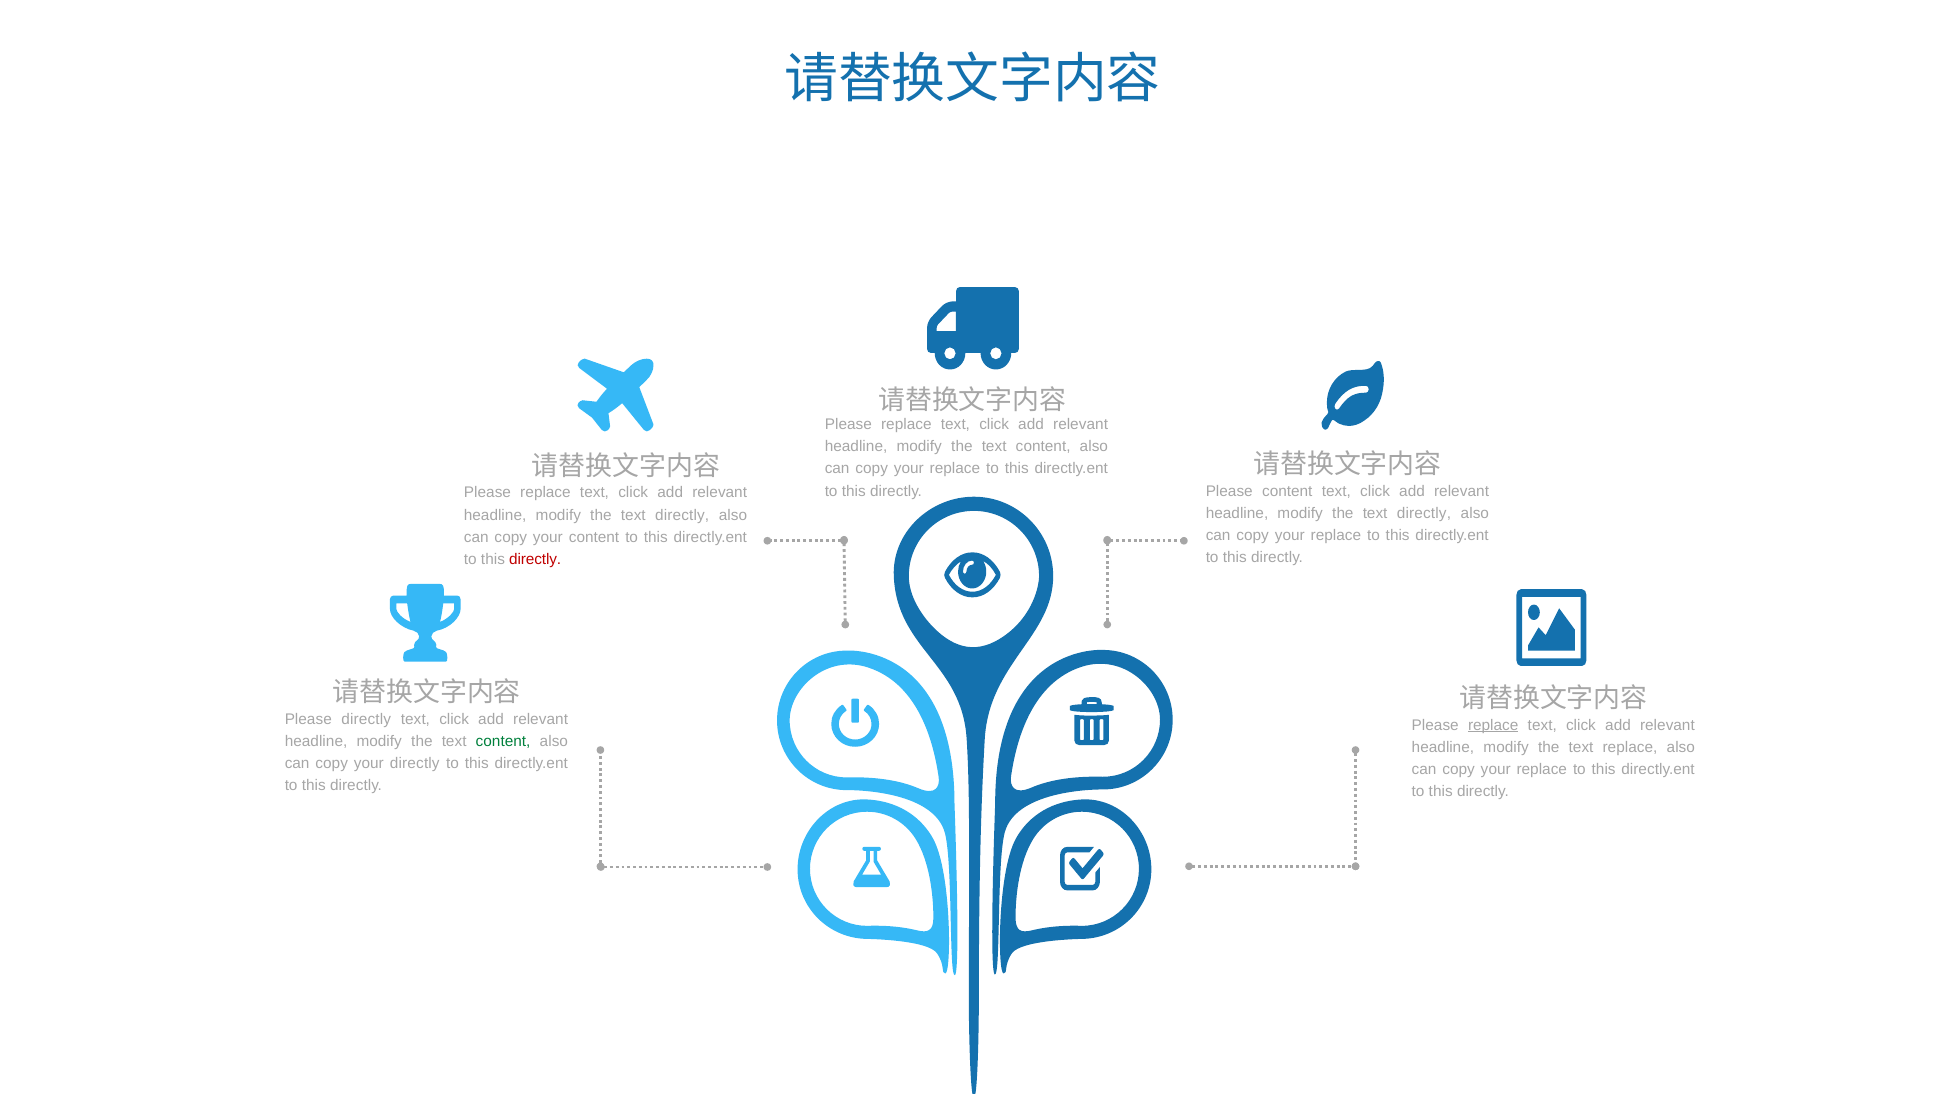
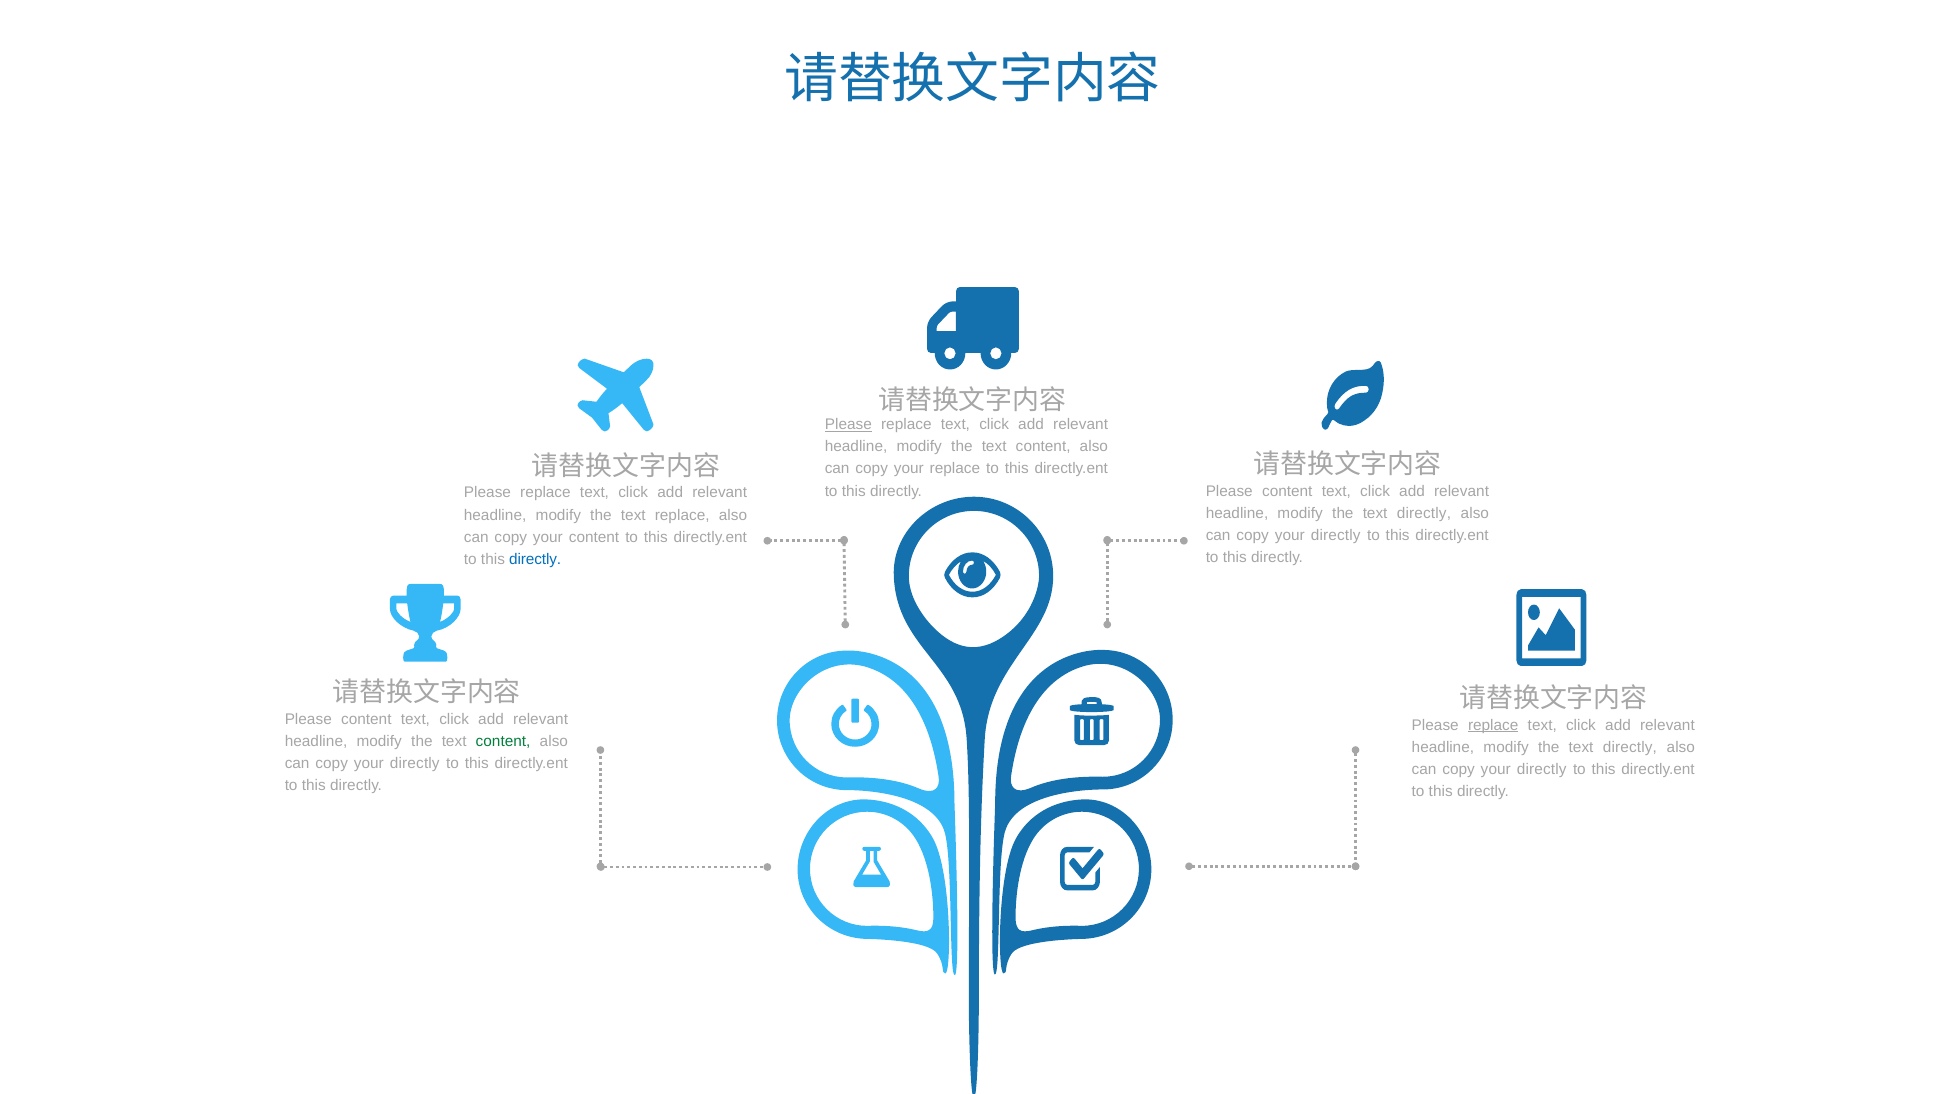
Please underline: none -> present (848, 425)
directly: directly -> replace (682, 515)
replace: replace -> directly (1336, 535)
directly colour: red -> blue (535, 559)
directly: directly -> content (366, 719)
replace: replace -> directly (1630, 747)
replace: replace -> directly (1542, 769)
